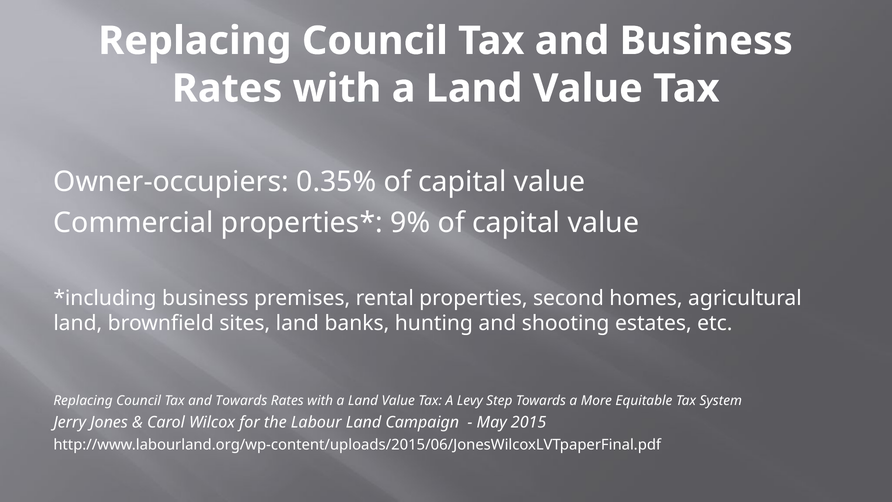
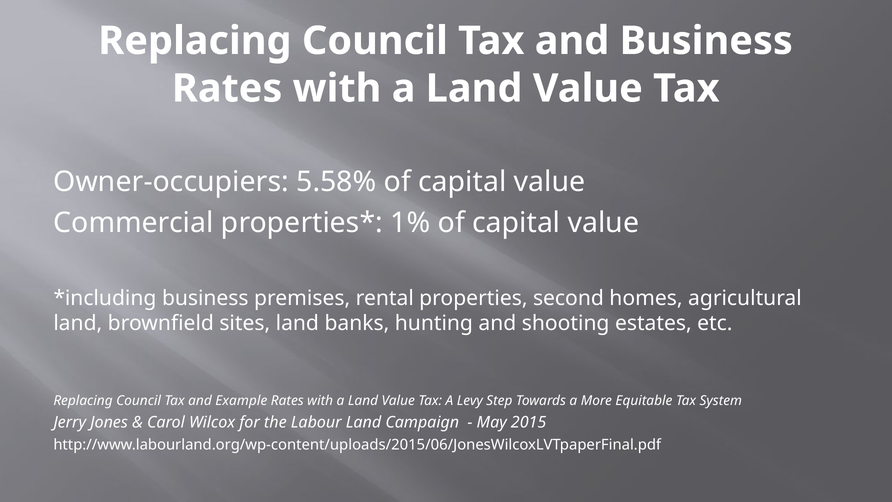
0.35%: 0.35% -> 5.58% (336, 182)
9%: 9% -> 1% (410, 223)
and Towards: Towards -> Example (241, 400)
